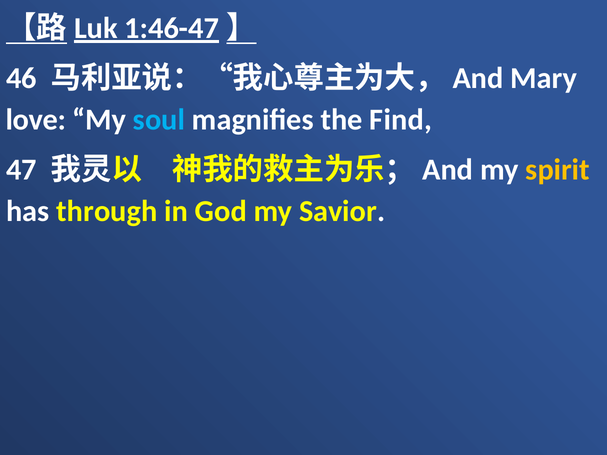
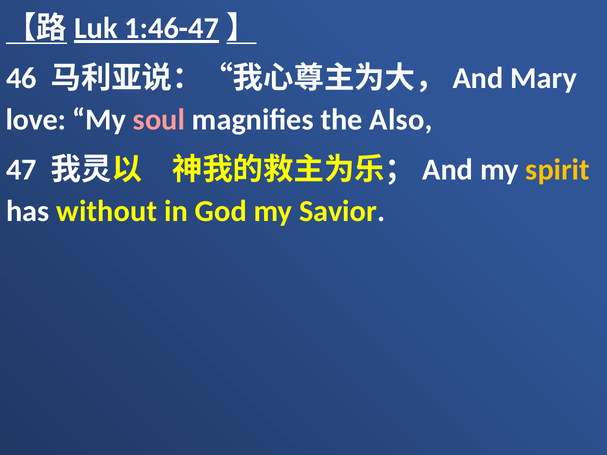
soul colour: light blue -> pink (159, 120)
Find: Find -> Also (401, 120)
through: through -> without (107, 211)
